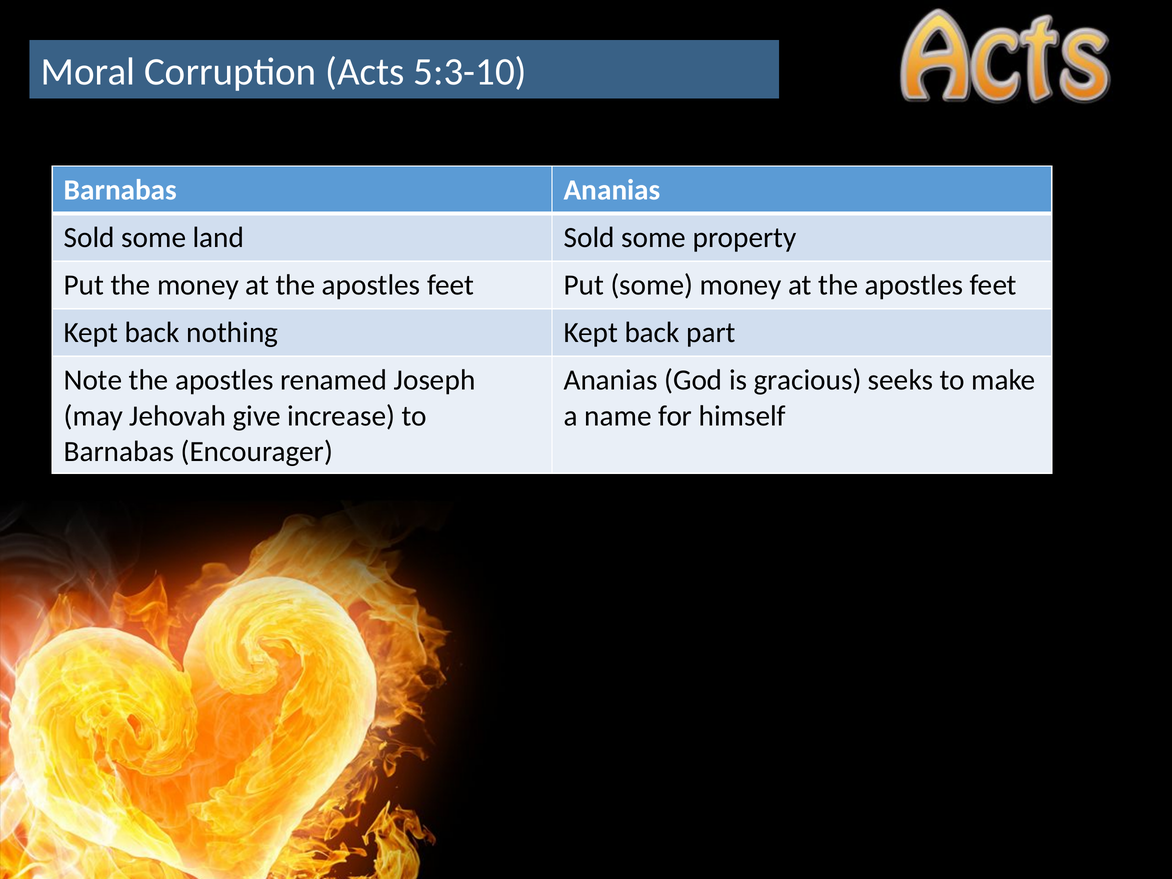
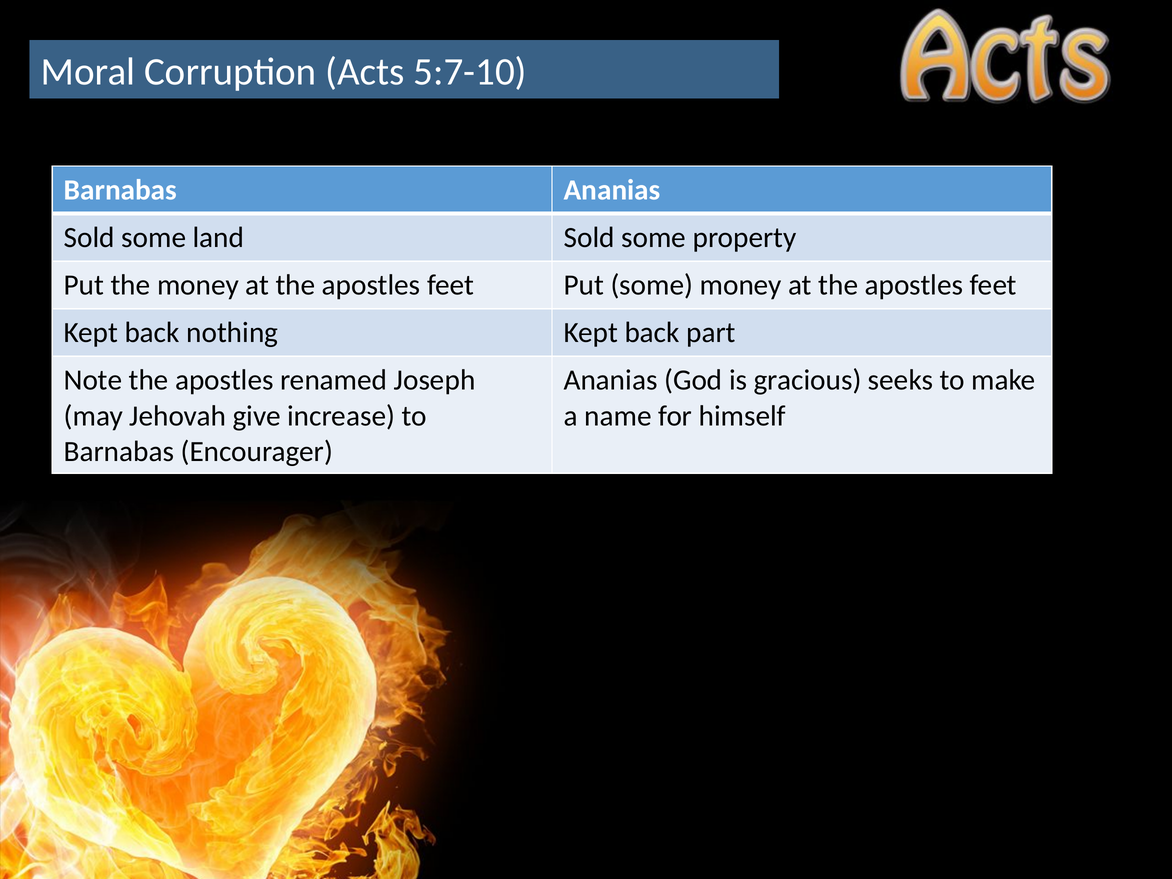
5:3-10: 5:3-10 -> 5:7-10 (470, 72)
